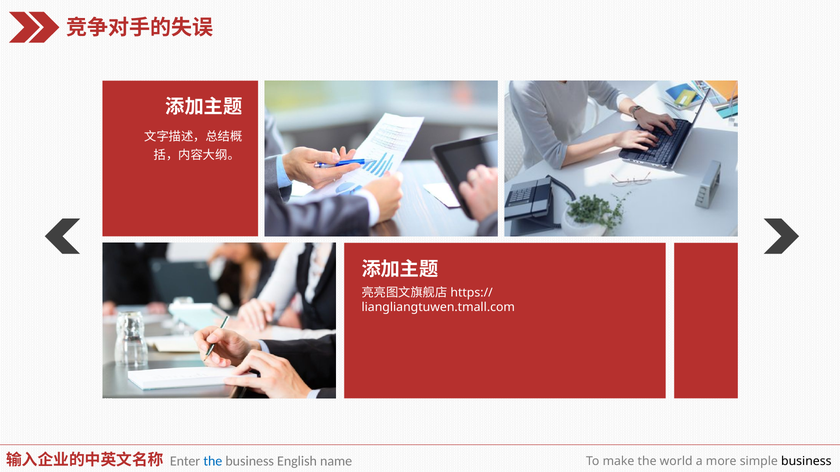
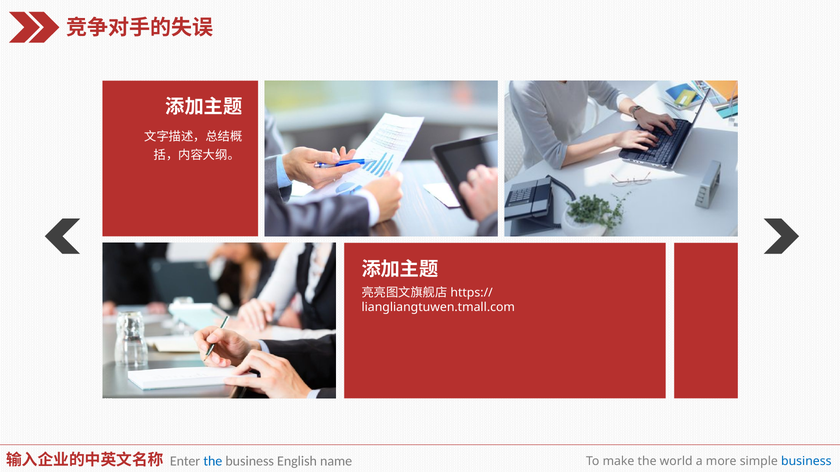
business colour: black -> blue (806, 462)
